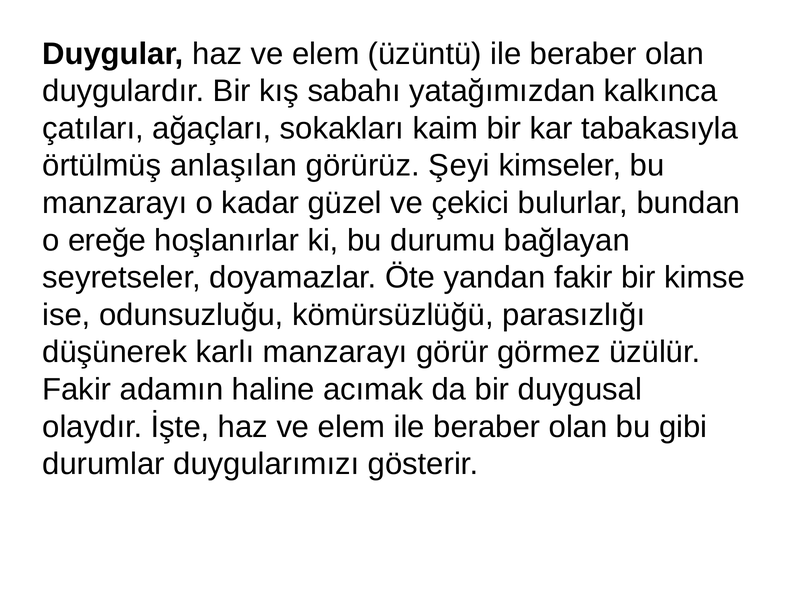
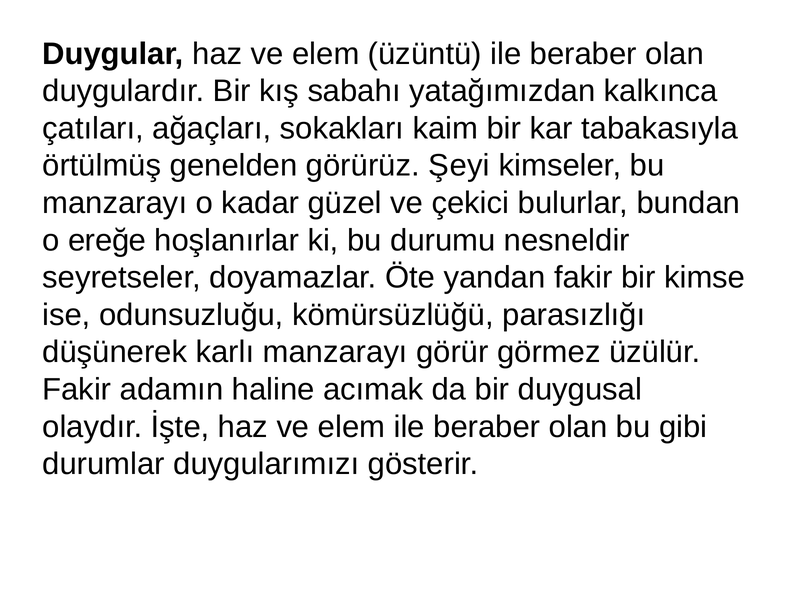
anlaşılan: anlaşılan -> genelden (234, 166)
bağlayan: bağlayan -> nesneldir (567, 240)
